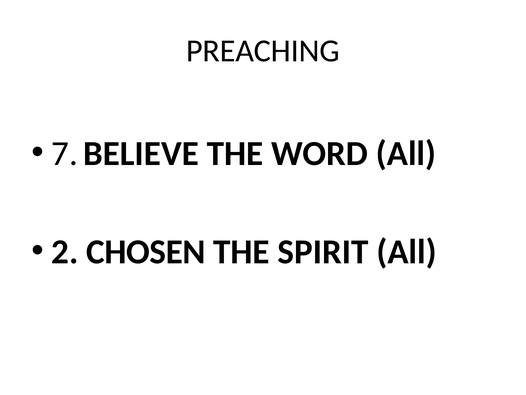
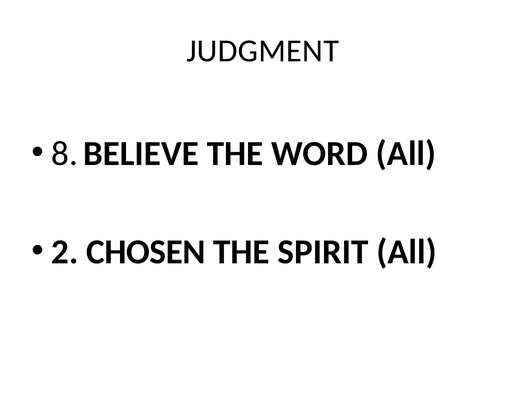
PREACHING: PREACHING -> JUDGMENT (263, 51)
7: 7 -> 8 (65, 153)
